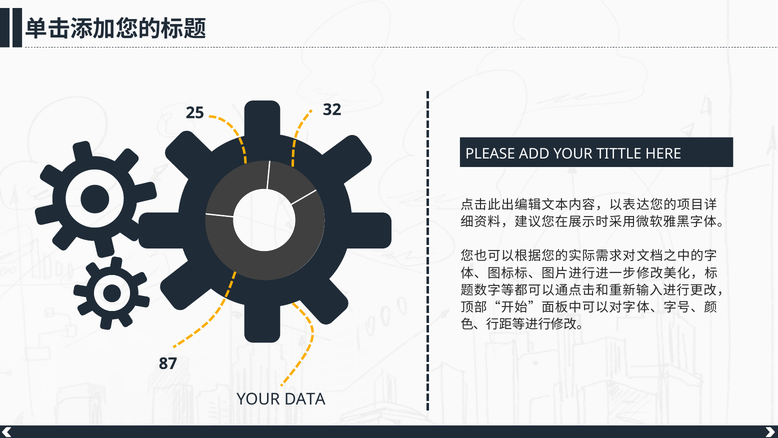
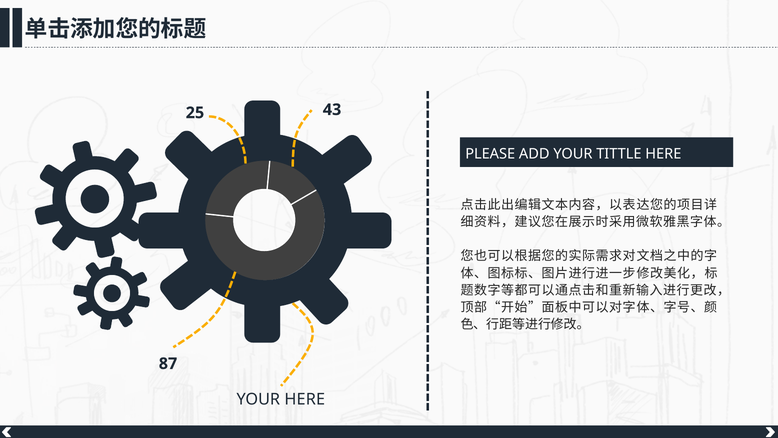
32: 32 -> 43 (332, 110)
YOUR DATA: DATA -> HERE (305, 399)
